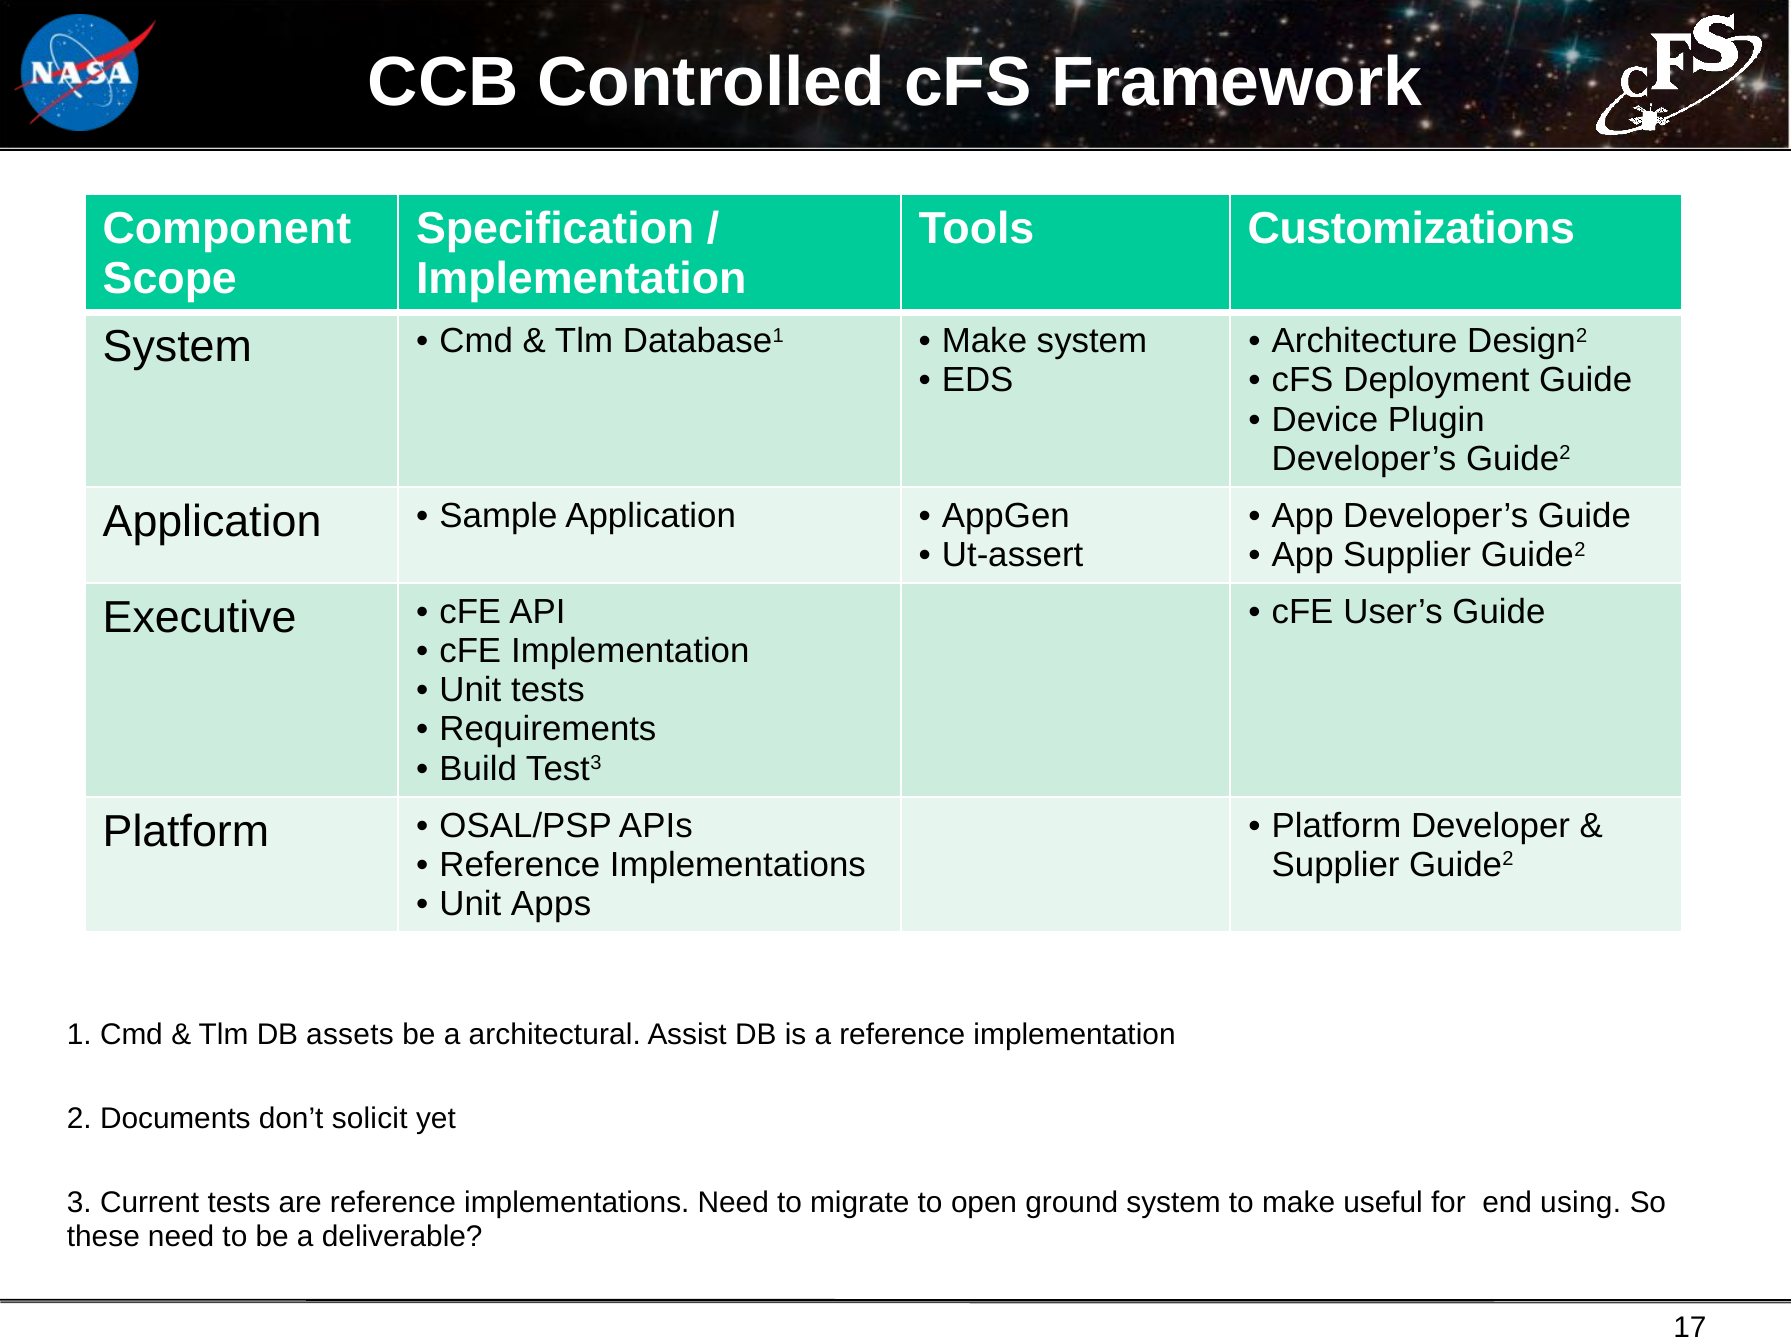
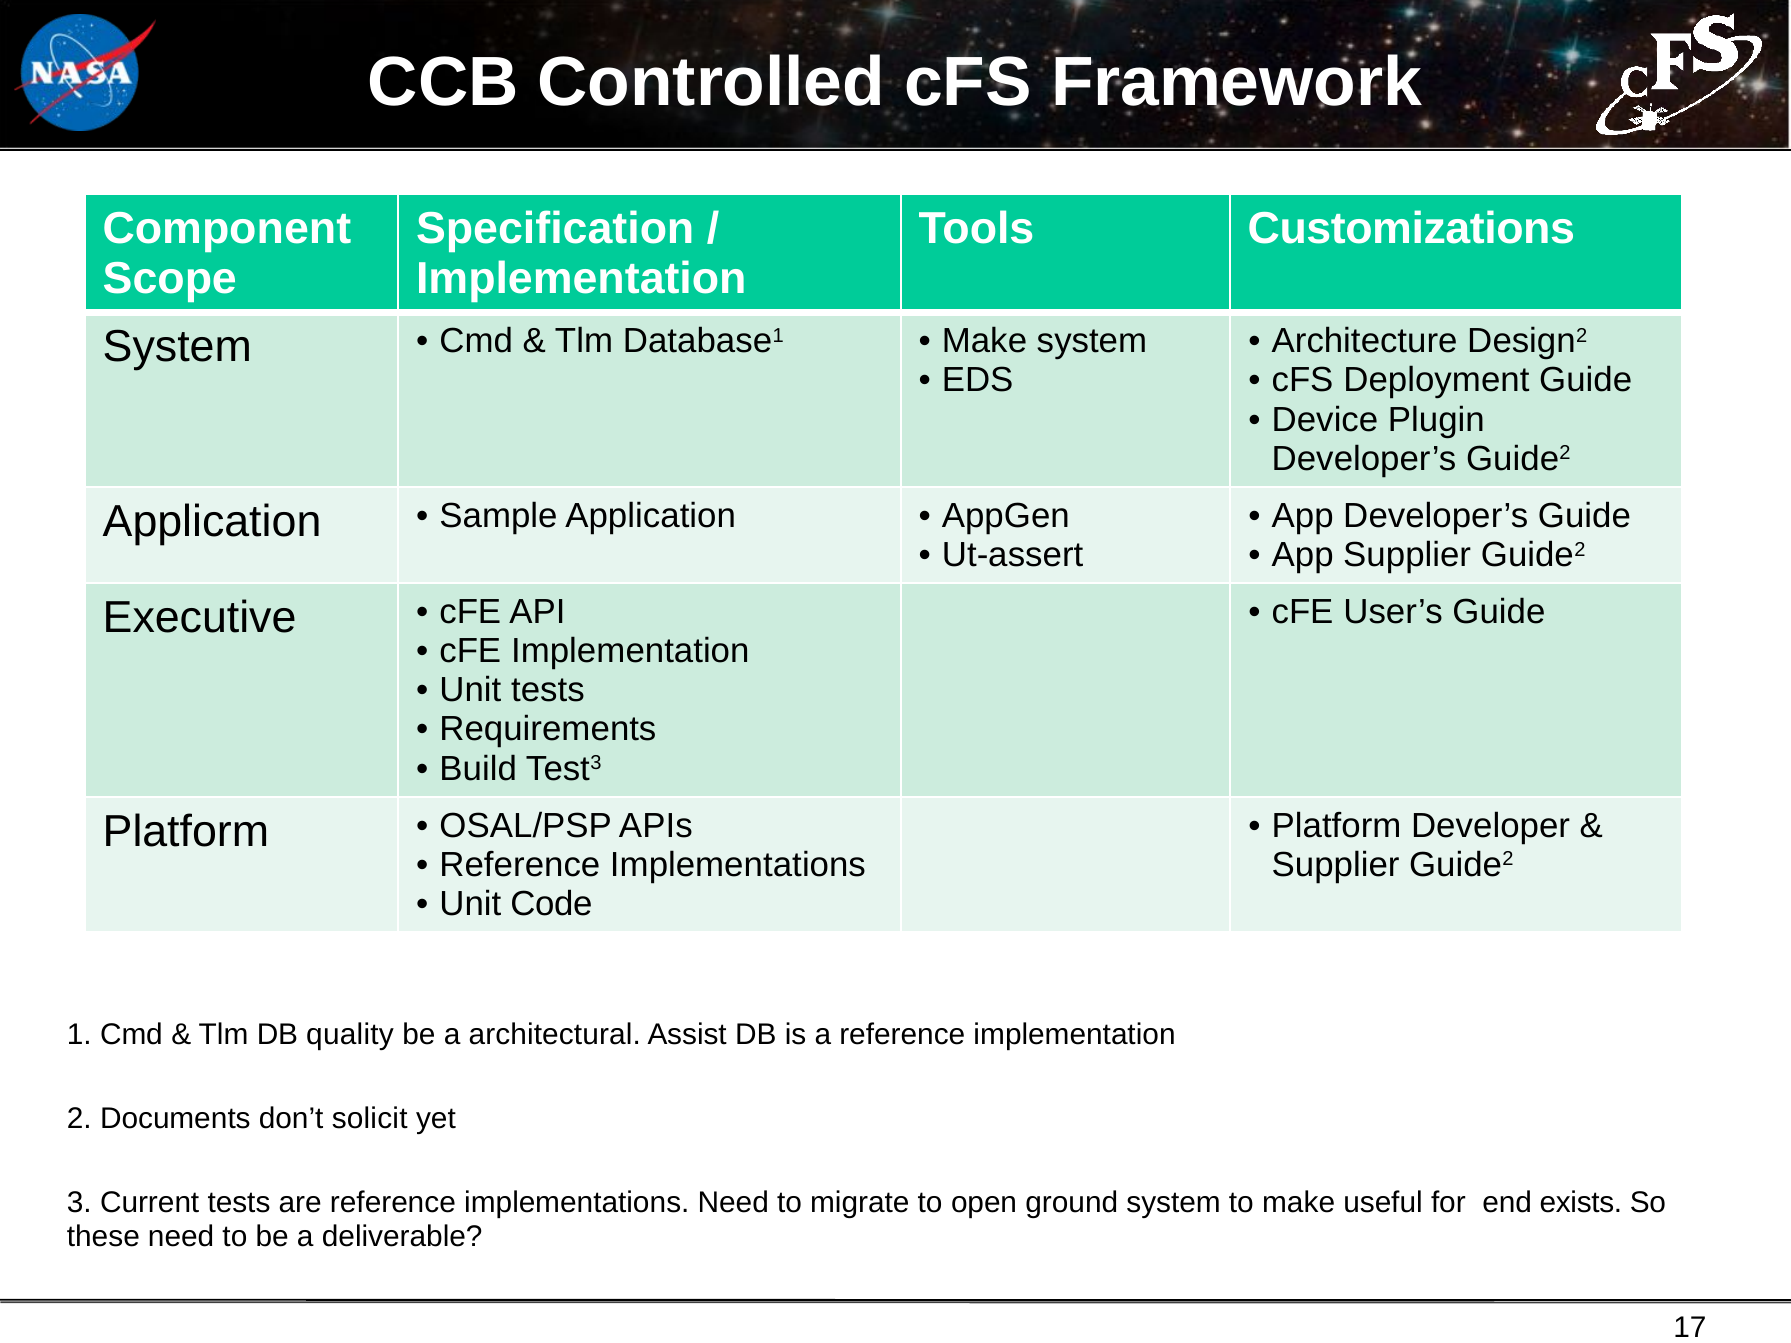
Apps: Apps -> Code (551, 904)
assets: assets -> quality (350, 1035)
using: using -> exists (1581, 1203)
